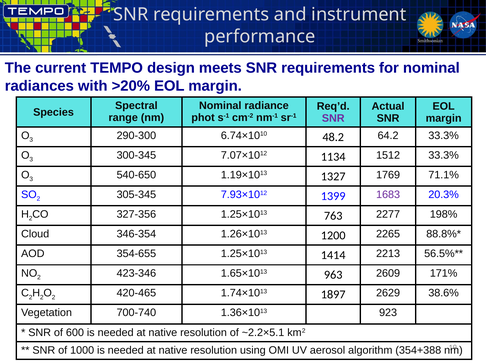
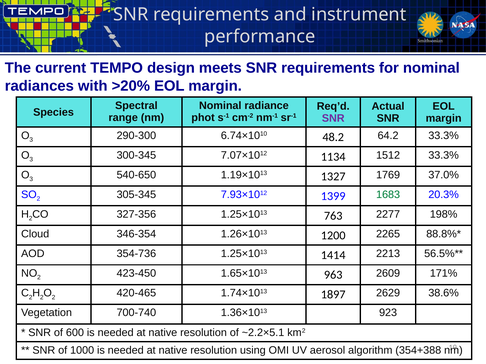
71.1%: 71.1% -> 37.0% (444, 175)
1683 colour: purple -> green (388, 195)
354-655: 354-655 -> 354-736 (136, 254)
423-346: 423-346 -> 423-450 (136, 274)
